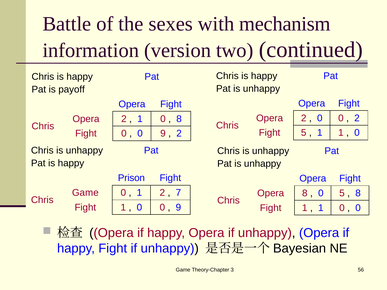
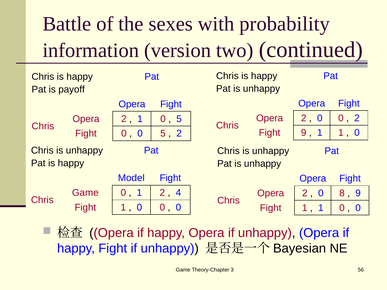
mechanism: mechanism -> probability (285, 24)
8: 8 -> 5 (179, 119)
Fight 5: 5 -> 9 (304, 133)
0 9: 9 -> 5 (163, 134)
Prison: Prison -> Model (131, 178)
7: 7 -> 4 (178, 193)
8: 8 -> 2 (305, 193)
0 5: 5 -> 8 (342, 193)
8: 8 -> 9 (358, 193)
9: 9 -> 0 (178, 208)
